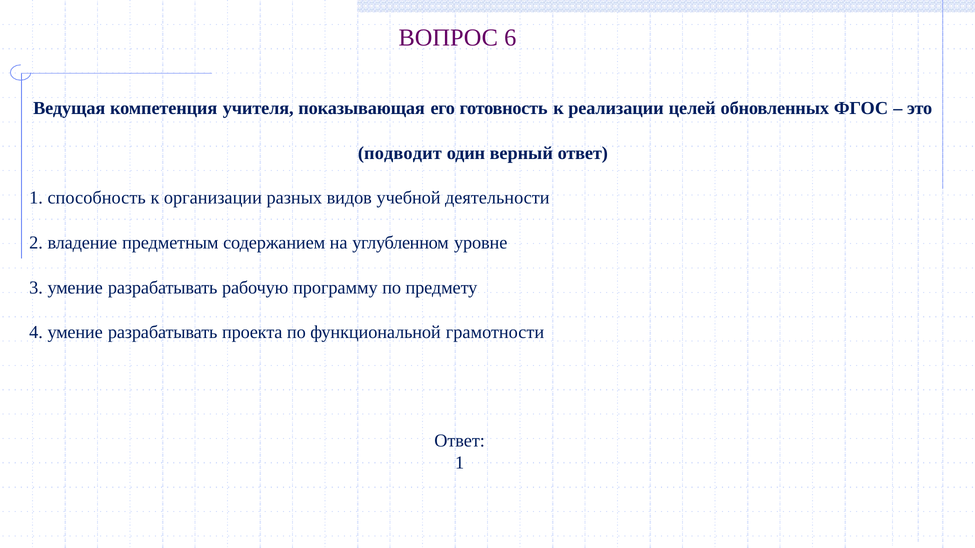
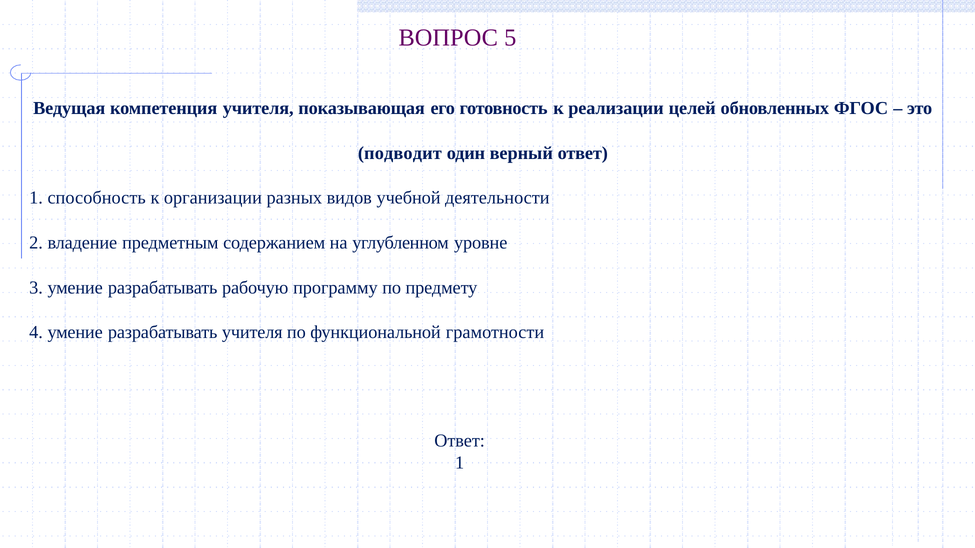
6: 6 -> 5 (510, 38)
разрабатывать проекта: проекта -> учителя (252, 333)
